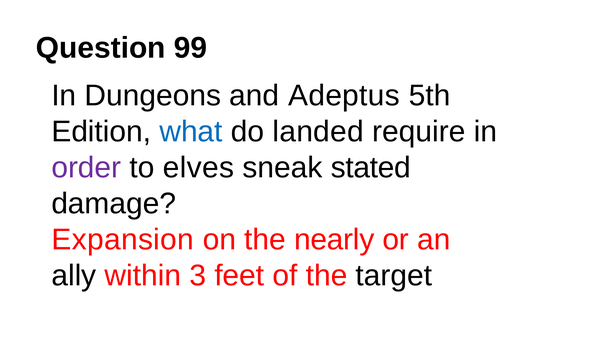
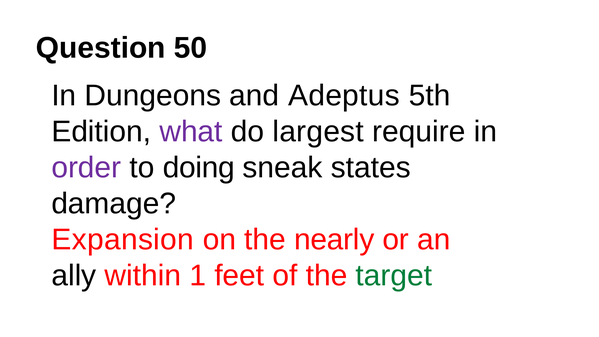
99: 99 -> 50 (191, 48)
what colour: blue -> purple (191, 132)
landed: landed -> largest (318, 132)
elves: elves -> doing (199, 168)
stated: stated -> states (371, 168)
3: 3 -> 1 (198, 275)
target colour: black -> green (394, 275)
